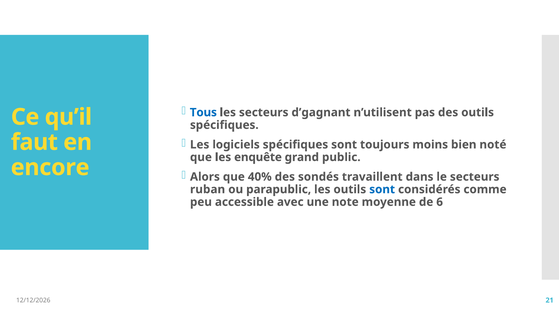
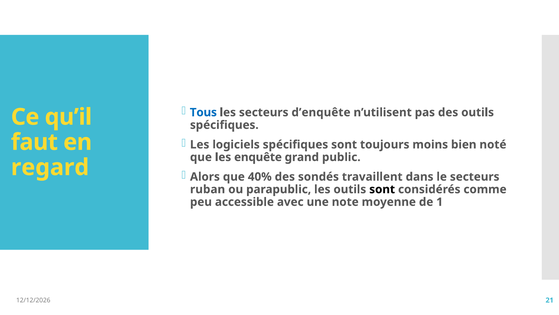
d’gagnant: d’gagnant -> d’enquête (321, 112)
encore: encore -> regard (50, 167)
sont colour: blue -> black (382, 189)
6: 6 -> 1 (440, 202)
